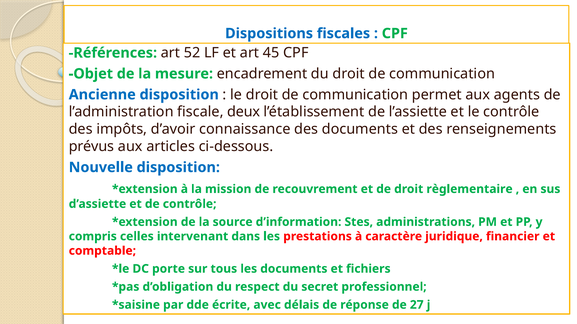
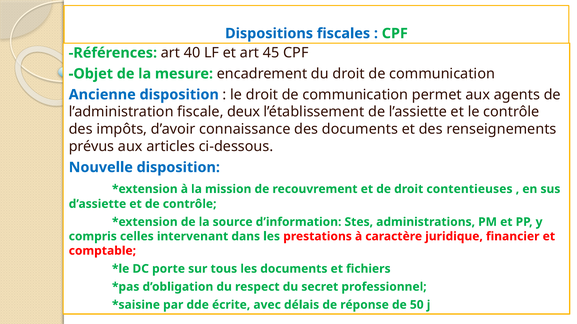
52: 52 -> 40 (192, 53)
règlementaire: règlementaire -> contentieuses (469, 189)
27: 27 -> 50 (417, 305)
